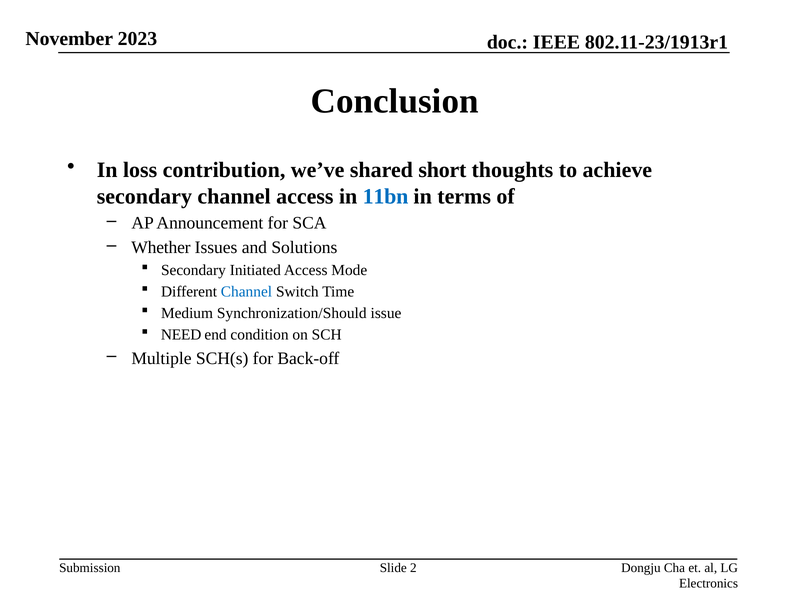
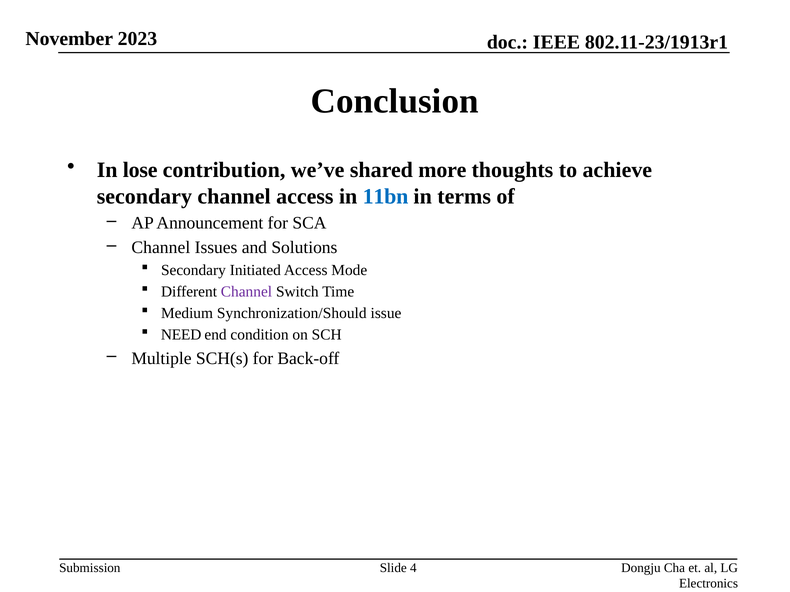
loss: loss -> lose (140, 170)
short: short -> more (442, 170)
Whether: Whether -> Channel (161, 248)
Channel colour: blue -> purple (246, 292)
2: 2 -> 4 (413, 568)
